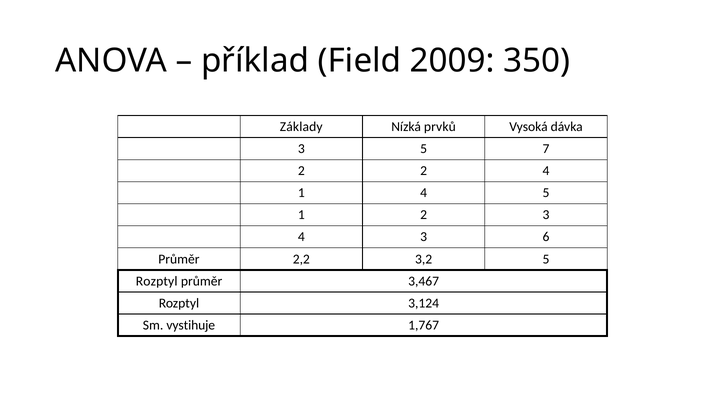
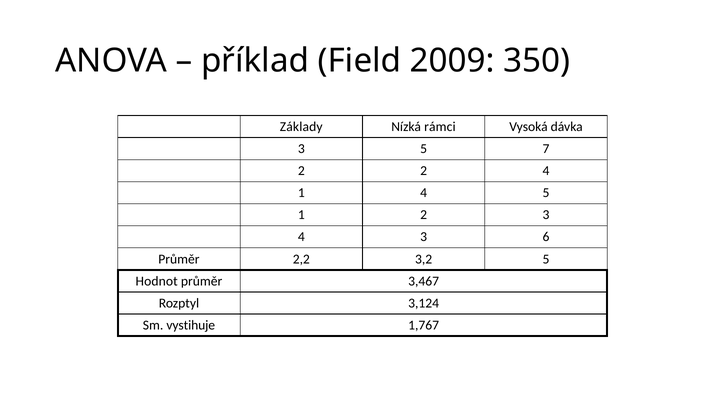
prvků: prvků -> rámci (440, 127)
Rozptyl: Rozptyl -> Hodnot (157, 281)
